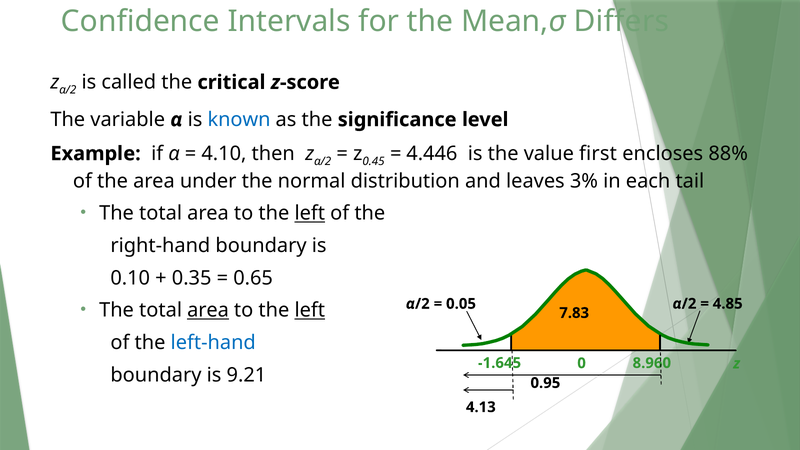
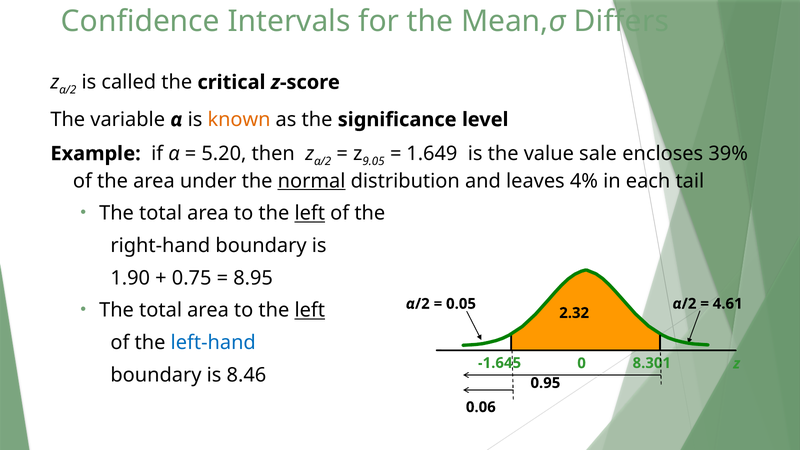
known colour: blue -> orange (239, 120)
4.10: 4.10 -> 5.20 (224, 154)
0.45: 0.45 -> 9.05 (373, 161)
4.446: 4.446 -> 1.649 (432, 154)
first: first -> sale (598, 154)
88%: 88% -> 39% (728, 154)
normal underline: none -> present (312, 181)
3%: 3% -> 4% (584, 181)
0.10: 0.10 -> 1.90 (130, 278)
0.35: 0.35 -> 0.75 (192, 278)
0.65: 0.65 -> 8.95 (253, 278)
4.85: 4.85 -> 4.61 (728, 304)
area underline: present -> none (208, 310)
7.83: 7.83 -> 2.32 (574, 313)
8.960: 8.960 -> 8.301 (652, 363)
9.21: 9.21 -> 8.46 (246, 375)
4.13: 4.13 -> 0.06 (481, 407)
